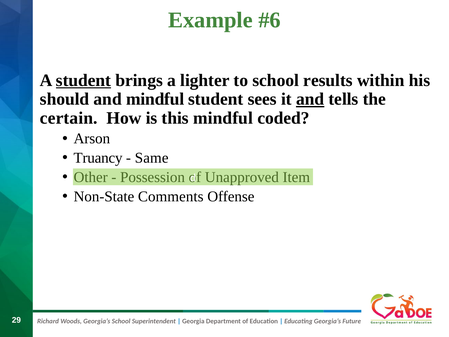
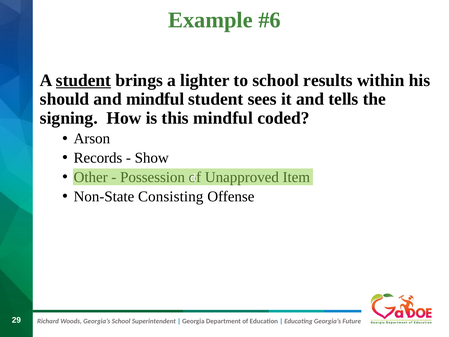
and underline: present -> none (310, 99)
certain: certain -> signing (69, 118)
Truancy: Truancy -> Records (98, 158)
Same: Same -> Show (152, 158)
Comments: Comments -> Consisting (171, 196)
